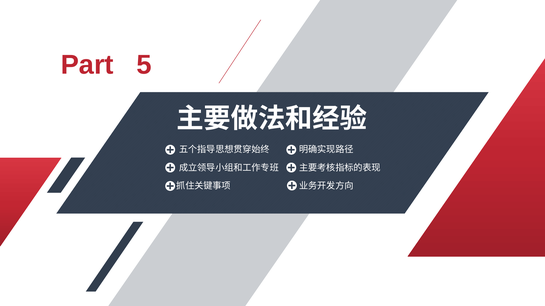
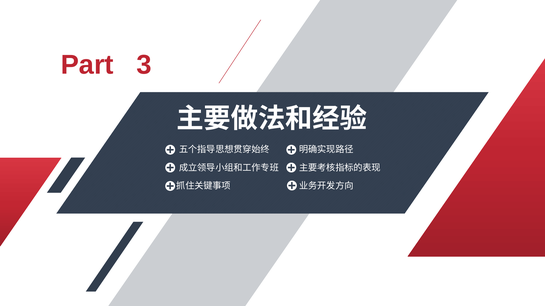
5: 5 -> 3 (144, 65)
